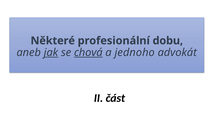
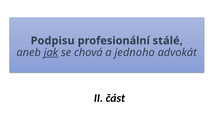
Některé: Některé -> Podpisu (53, 41)
dobu: dobu -> stálé (168, 41)
chová underline: present -> none (88, 53)
